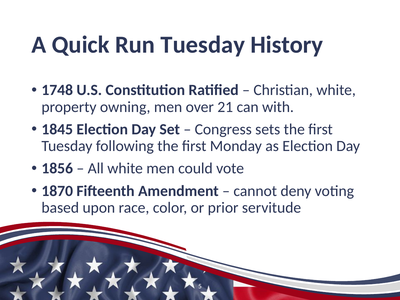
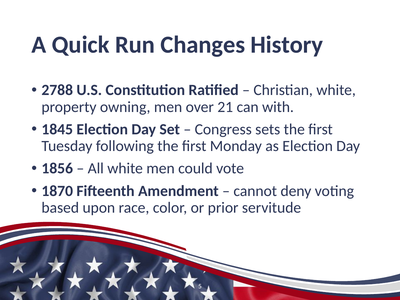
Run Tuesday: Tuesday -> Changes (203, 45)
1748: 1748 -> 2788 (57, 90)
